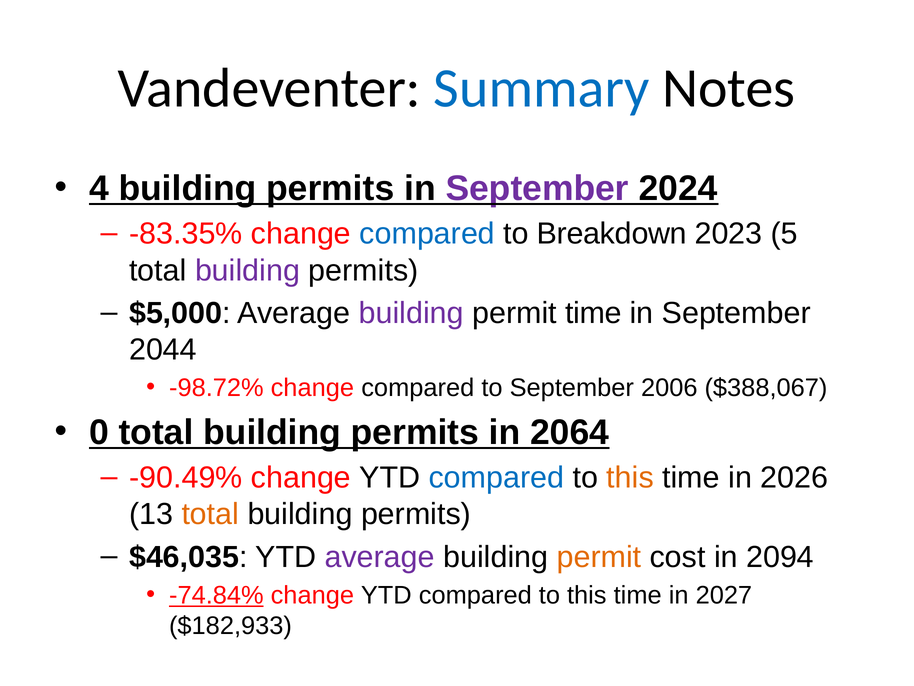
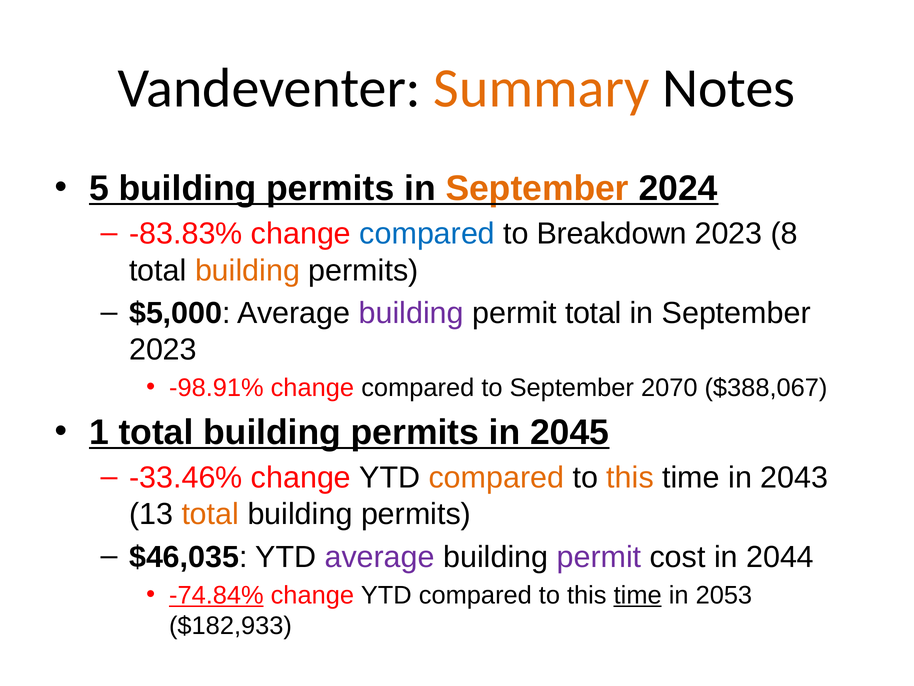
Summary colour: blue -> orange (541, 88)
4: 4 -> 5 (99, 188)
September colour: purple -> orange (537, 188)
-83.35%: -83.35% -> -83.83% (186, 234)
5: 5 -> 8 (784, 234)
building colour: purple -> orange (248, 270)
permit time: time -> total (593, 313)
2044: 2044 -> 2023 (163, 349)
-98.72%: -98.72% -> -98.91% (216, 388)
2006: 2006 -> 2070 (669, 388)
0: 0 -> 1 (99, 432)
2064: 2064 -> 2045 (570, 432)
-90.49%: -90.49% -> -33.46% (186, 477)
compared colour: blue -> orange (496, 477)
2026: 2026 -> 2043 (794, 477)
permit colour: orange -> purple (599, 557)
2094: 2094 -> 2044 (780, 557)
time underline: none -> present (638, 595)
2027: 2027 -> 2053 (724, 595)
